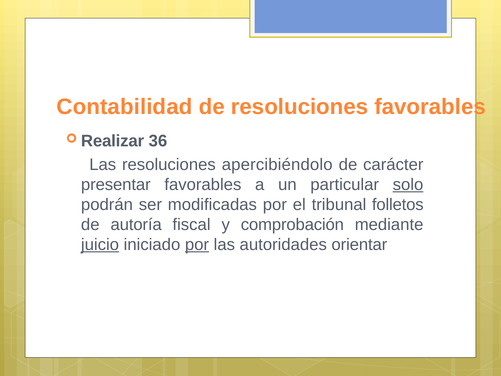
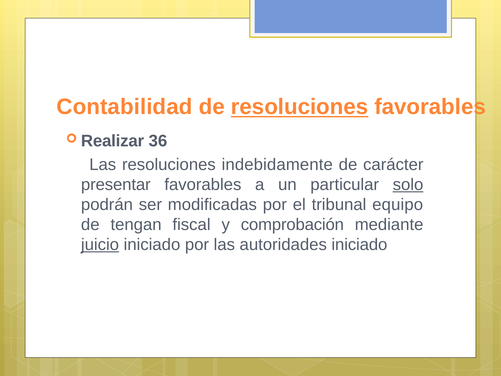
resoluciones underline: none -> present (300, 107)
apercibiéndolo: apercibiéndolo -> indebidamente (277, 164)
folletos: folletos -> equipo (398, 204)
autoría: autoría -> tengan (136, 225)
por underline: present -> none (197, 245)
autoridades orientar: orientar -> iniciado (359, 245)
